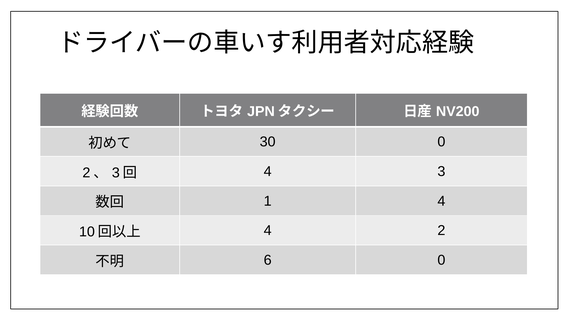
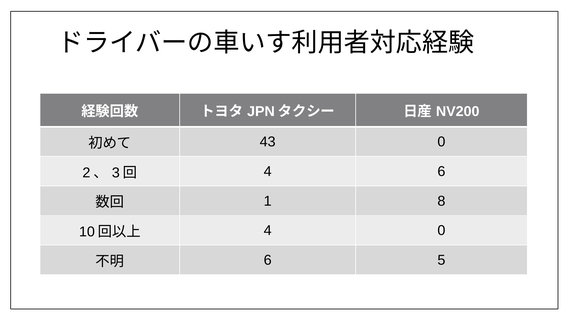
30: 30 -> 43 (268, 142)
4 3: 3 -> 6 (441, 171)
1 4: 4 -> 8 (441, 201)
4 2: 2 -> 0 (441, 231)
6 0: 0 -> 5 (441, 260)
